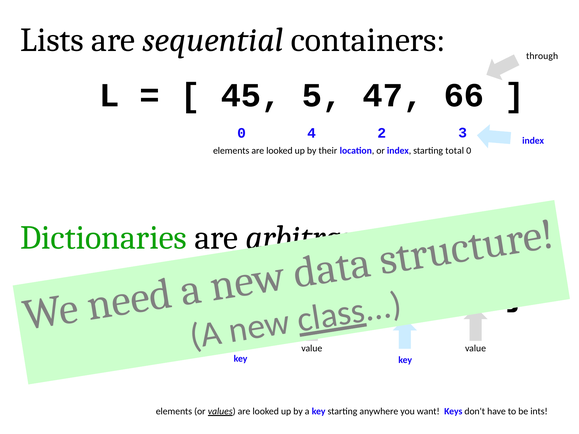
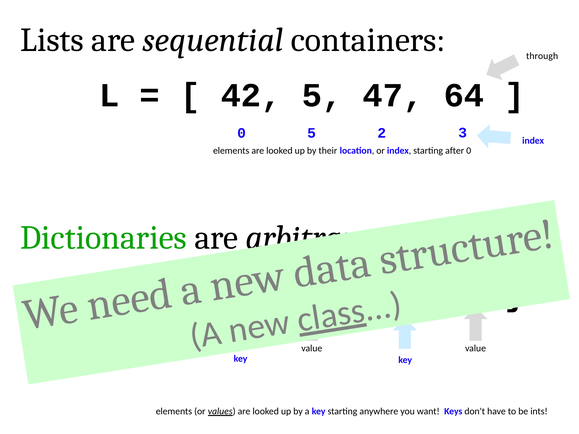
45: 45 -> 42 (251, 95)
66: 66 -> 64 (464, 95)
0 4: 4 -> 5 (312, 133)
total: total -> after (455, 151)
